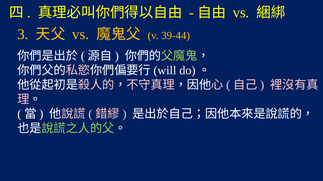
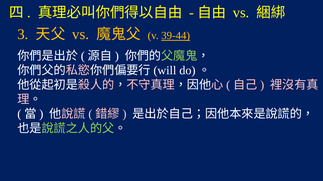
39-44 underline: none -> present (176, 36)
